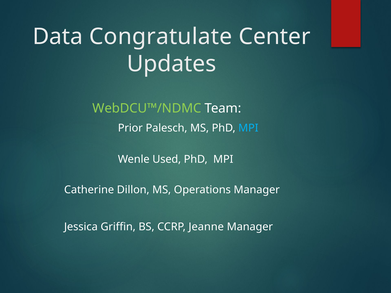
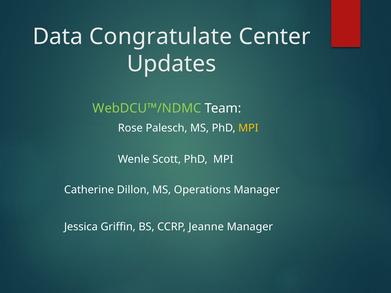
Prior: Prior -> Rose (130, 128)
MPI colour: light blue -> yellow (248, 128)
Used: Used -> Scott (167, 160)
